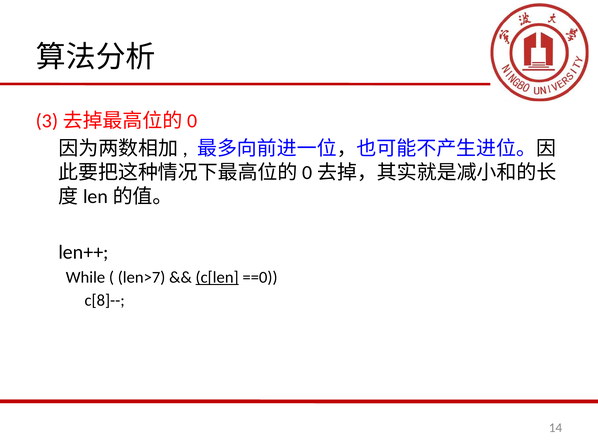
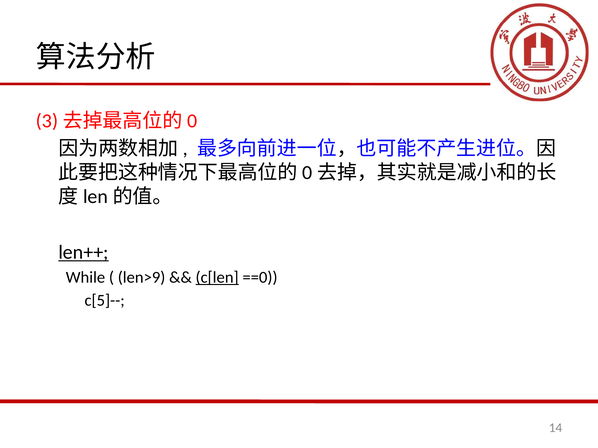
len++ underline: none -> present (84, 253)
len>7: len>7 -> len>9 (142, 278)
c[8]--: c[8]-- -> c[5]-- (105, 301)
